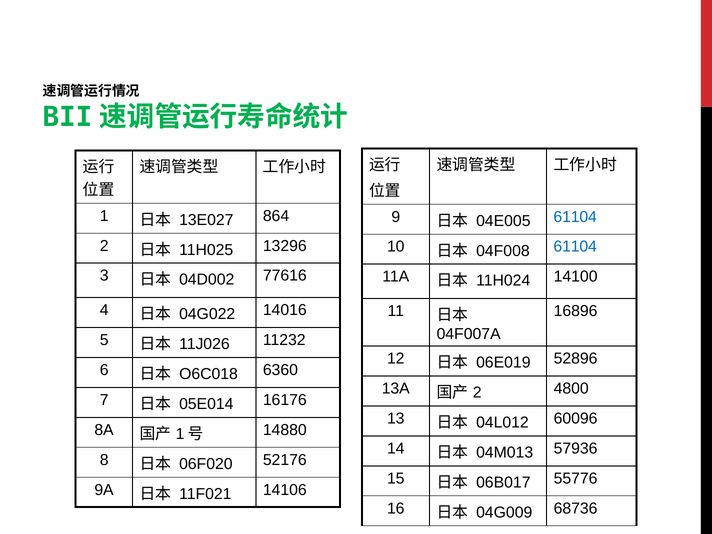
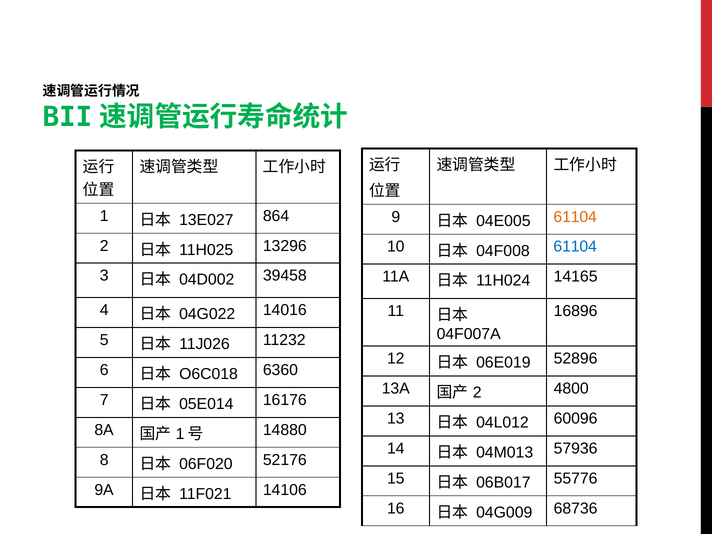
61104 colour: blue -> orange (575, 217)
77616: 77616 -> 39458 (285, 276)
14100: 14100 -> 14165 (576, 277)
